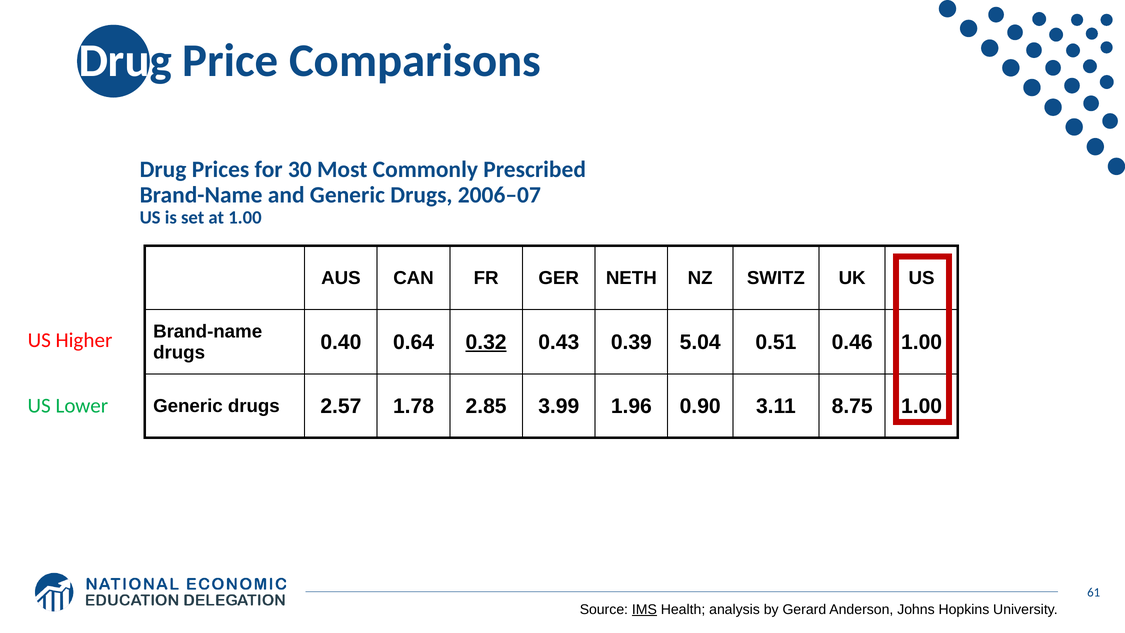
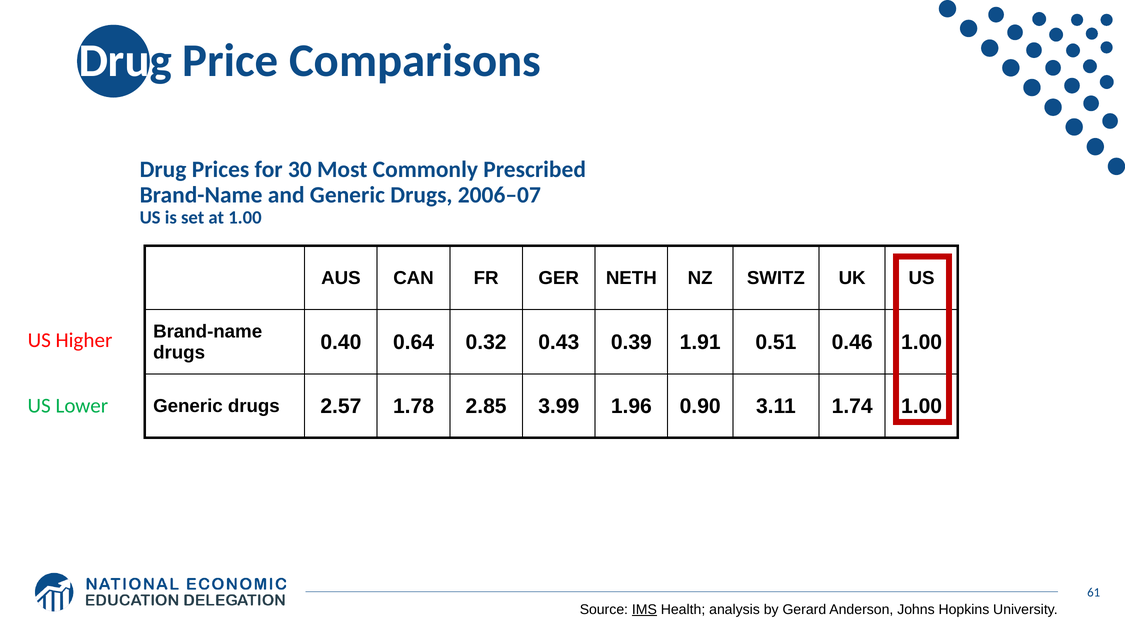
0.32 underline: present -> none (486, 342)
5.04: 5.04 -> 1.91 (700, 342)
8.75: 8.75 -> 1.74 (852, 406)
